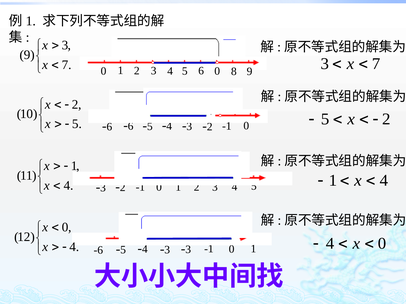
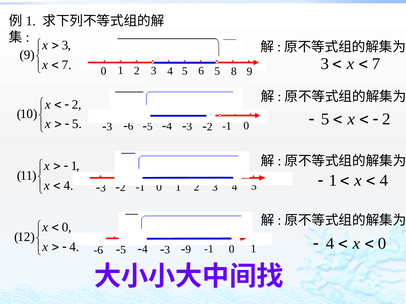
0 0: 0 -> 5 (217, 71)
6: 6 -> 3 (109, 127)
3: 3 -> 9 (188, 250)
